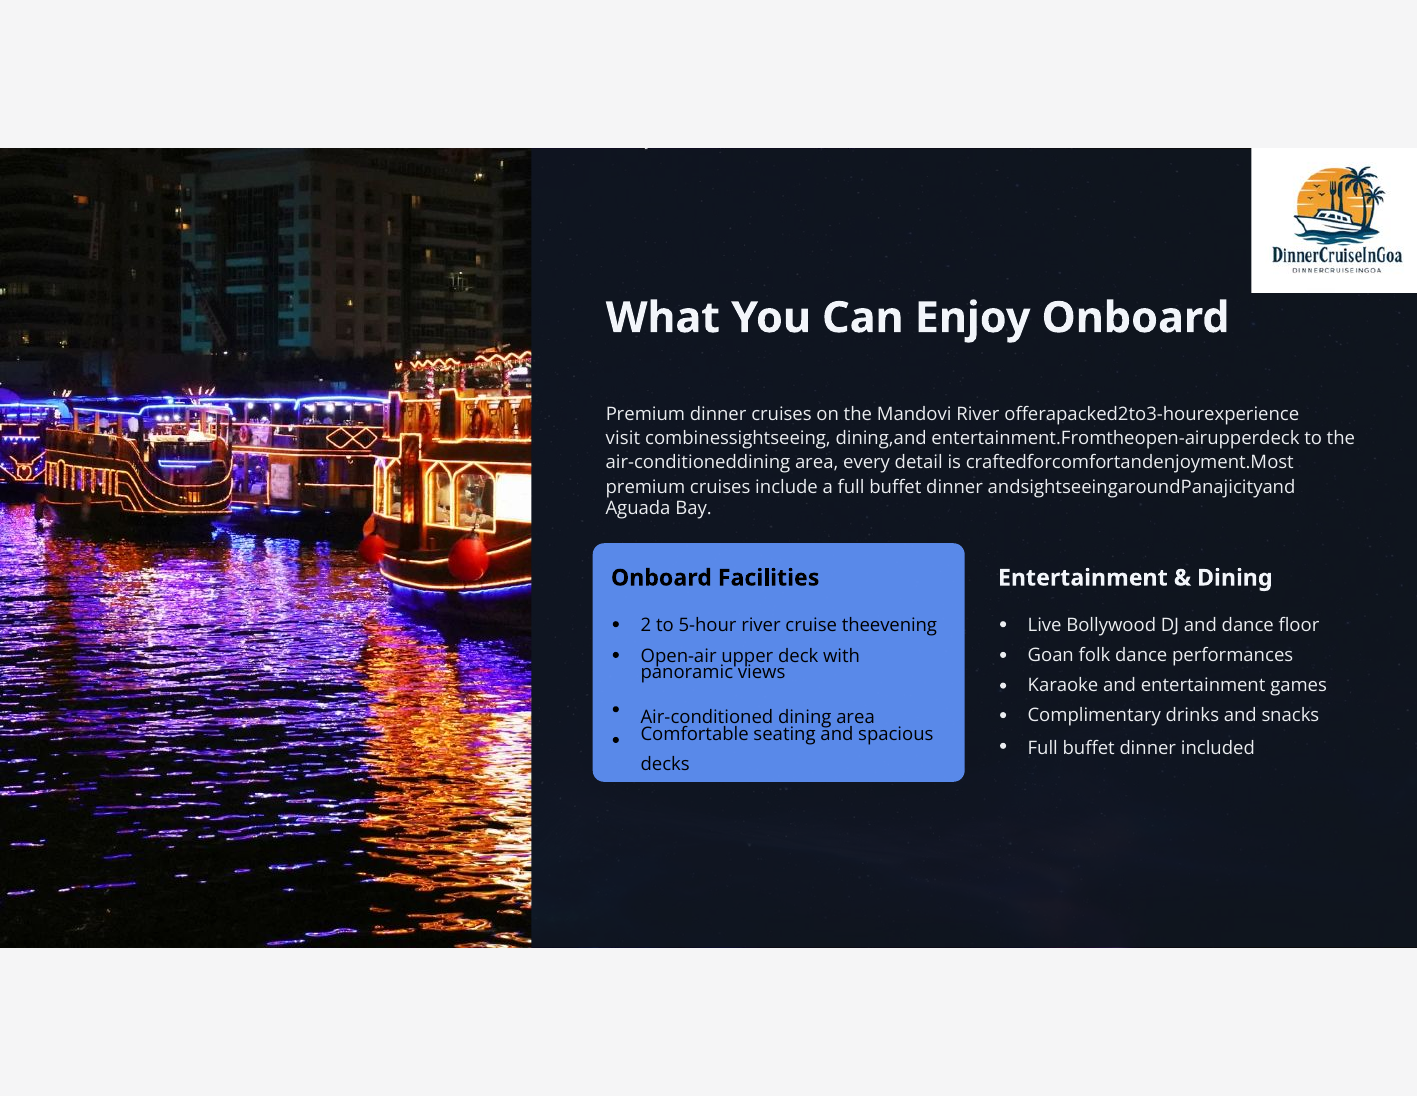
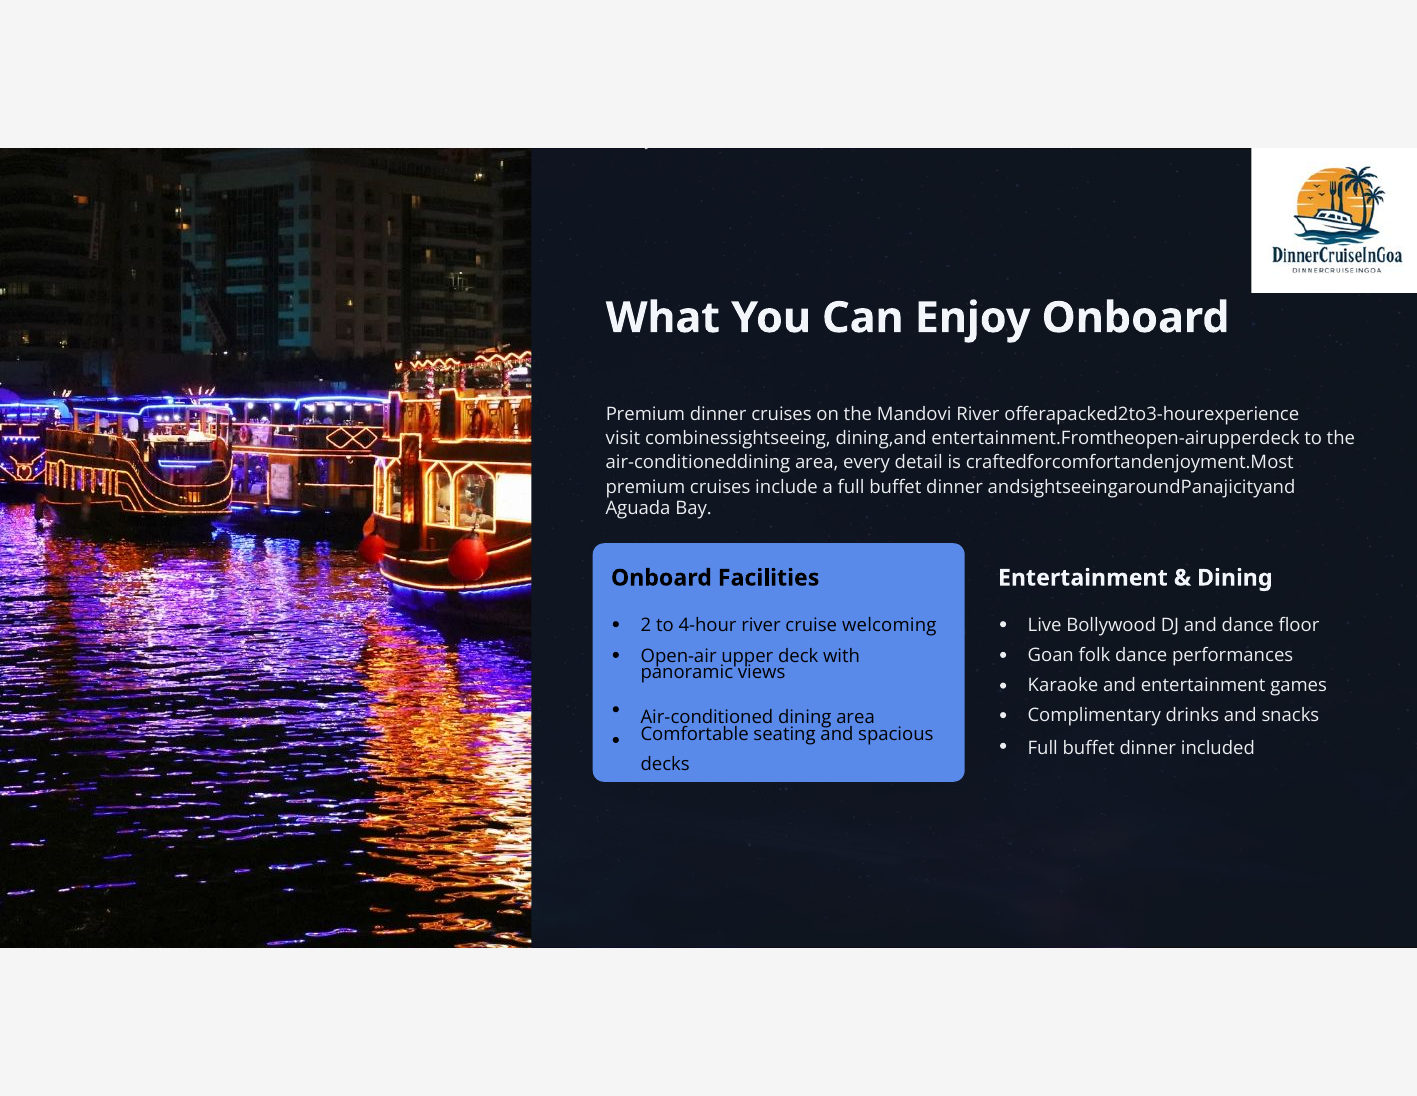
5-hour: 5-hour -> 4-hour (707, 625)
theevening: theevening -> welcoming (889, 625)
